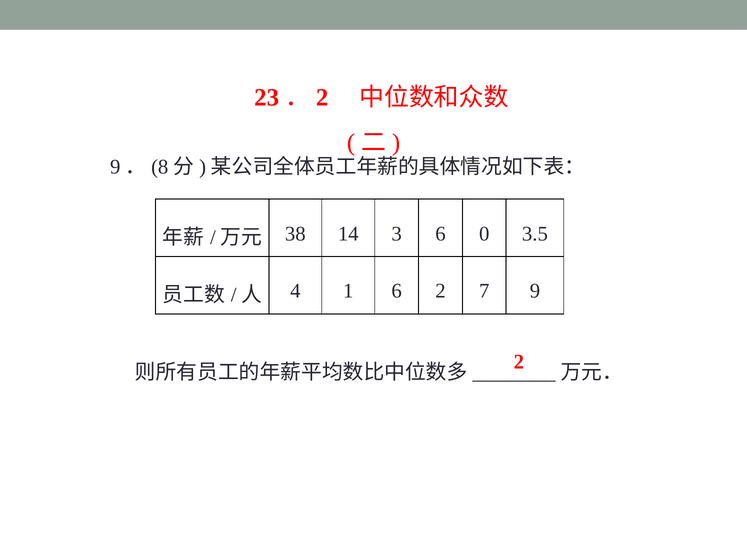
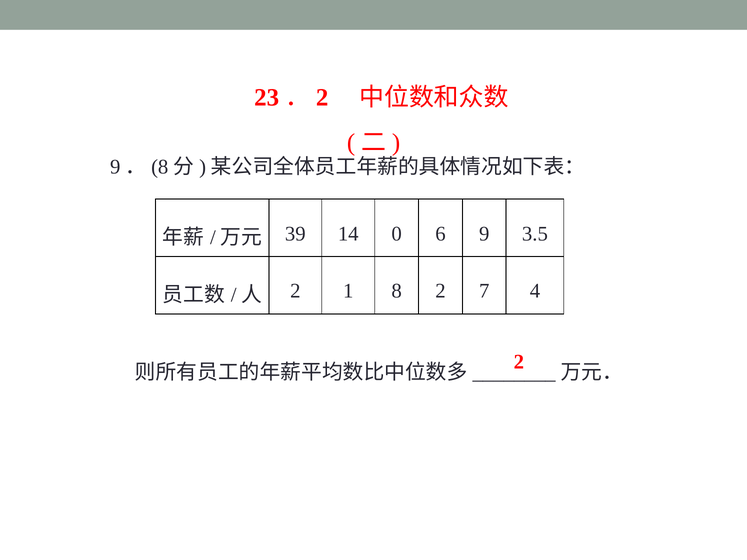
38: 38 -> 39 (295, 234)
3: 3 -> 0 (397, 234)
0: 0 -> 9 (484, 234)
4: 4 -> 2 (295, 291)
1 6: 6 -> 8 (397, 291)
9: 9 -> 4 (535, 291)
